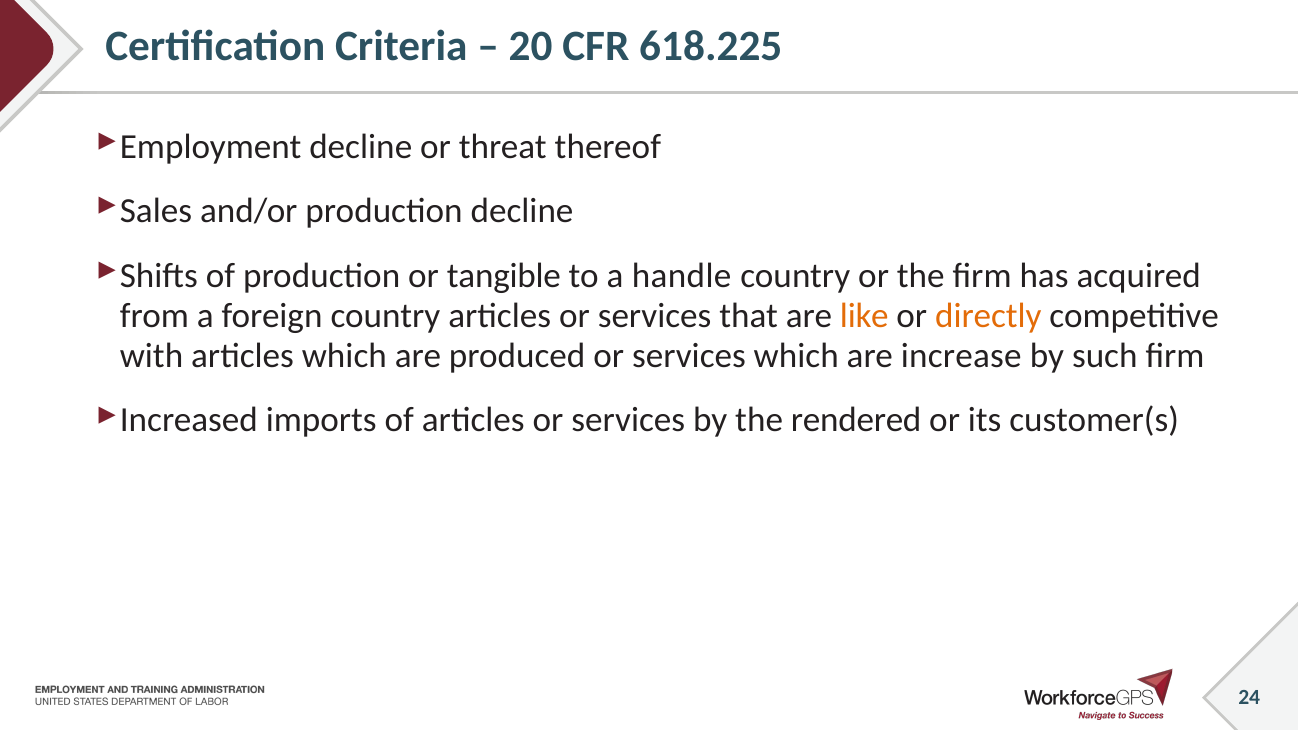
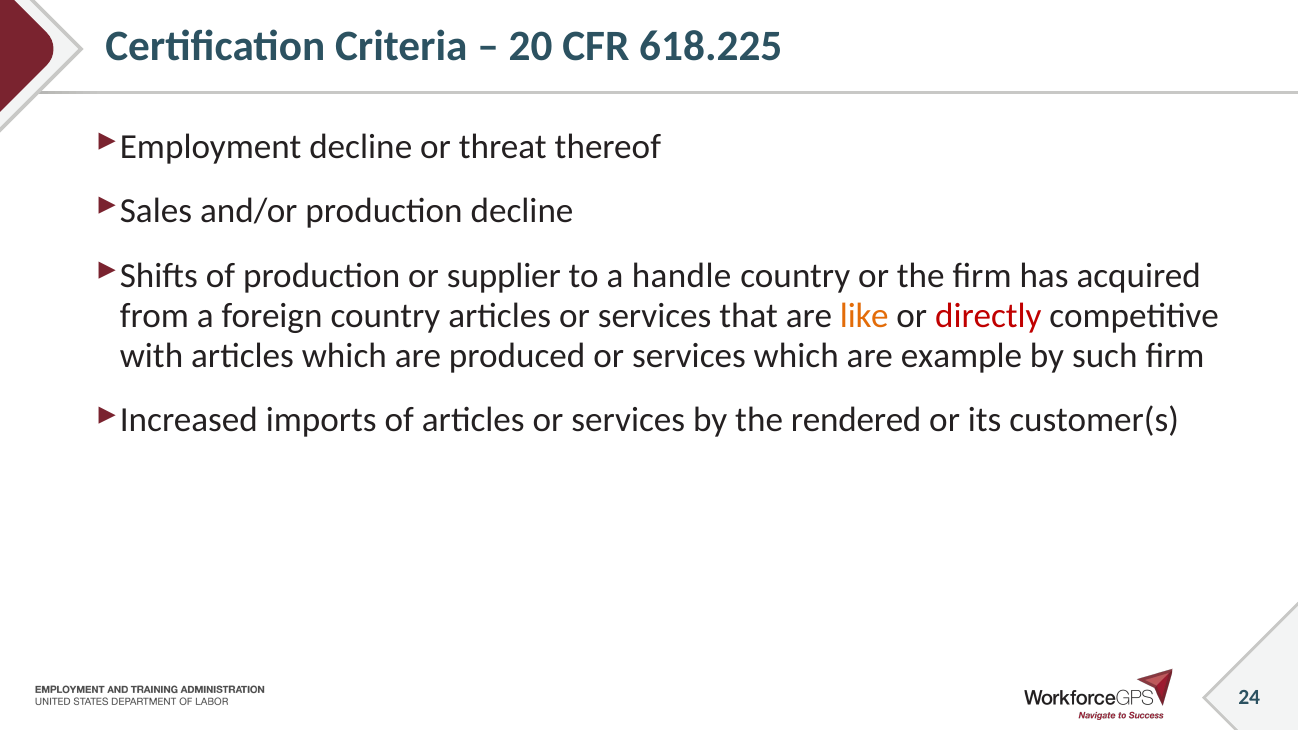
tangible: tangible -> supplier (504, 276)
directly colour: orange -> red (988, 316)
increase: increase -> example (961, 356)
